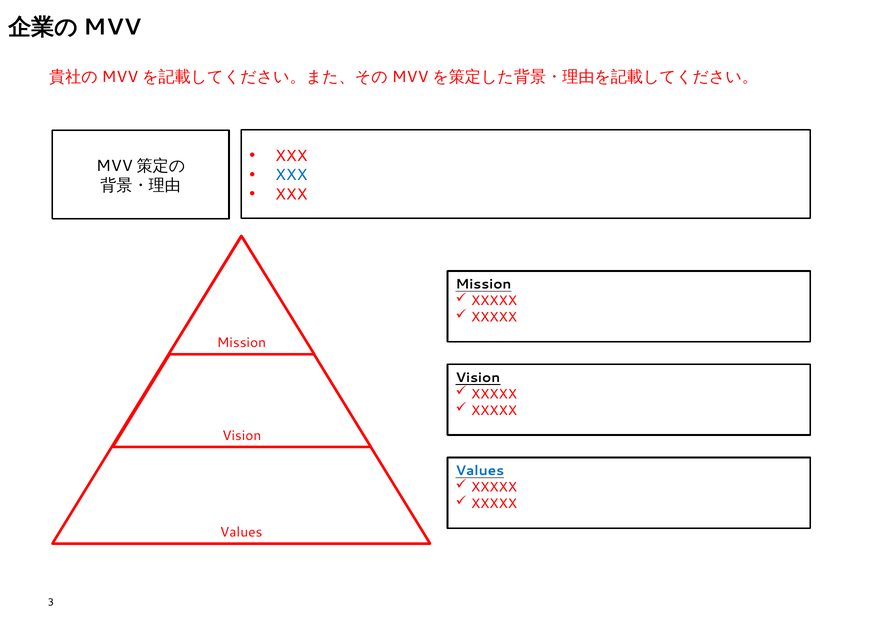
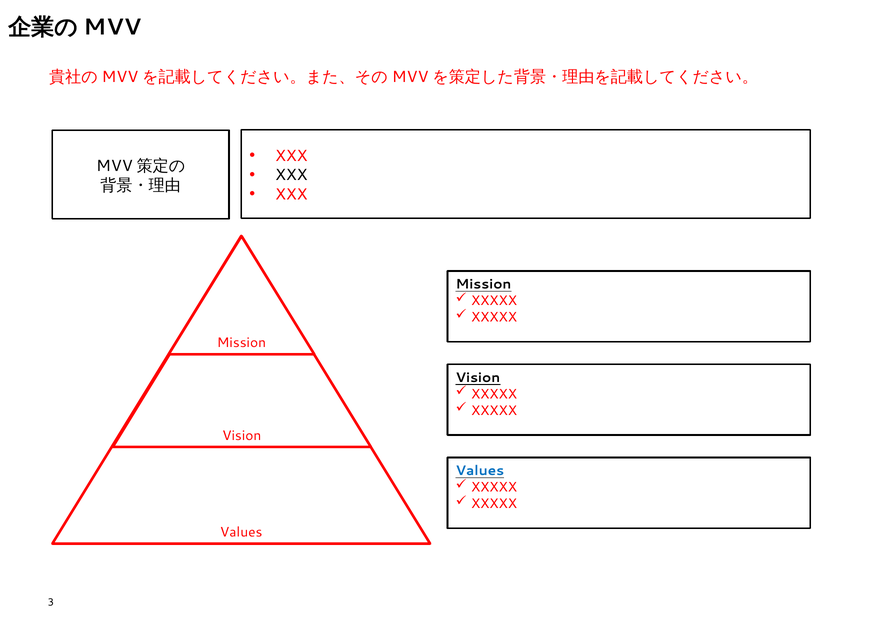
XXX colour: blue -> black (291, 175)
